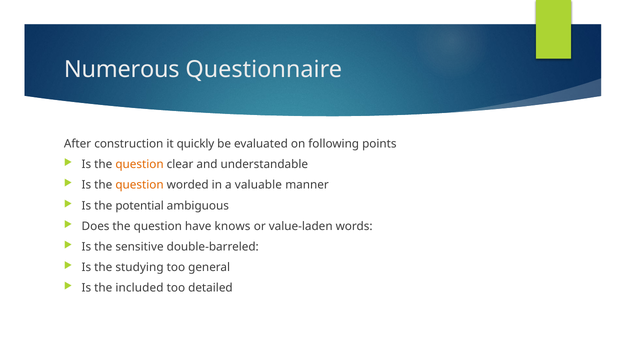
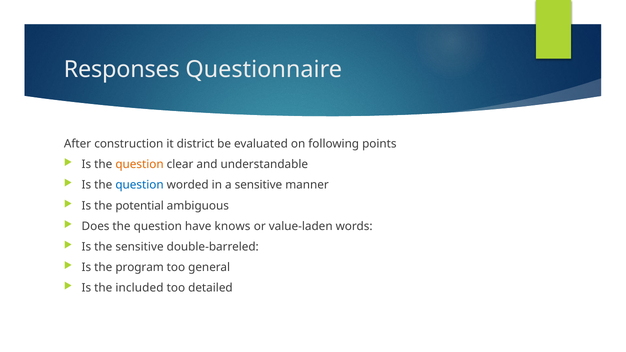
Numerous: Numerous -> Responses (122, 70)
quickly: quickly -> district (195, 144)
question colour: orange -> blue (140, 185)
a valuable: valuable -> sensitive (258, 185)
studying: studying -> program (140, 268)
